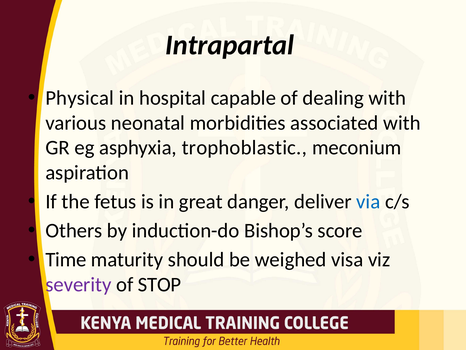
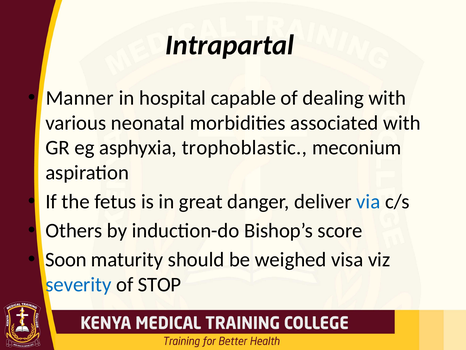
Physical: Physical -> Manner (80, 98)
Time: Time -> Soon (66, 259)
severity colour: purple -> blue (78, 284)
